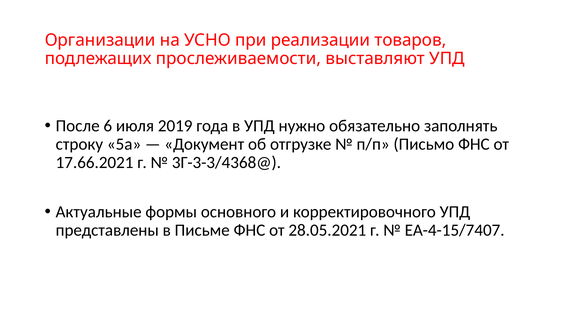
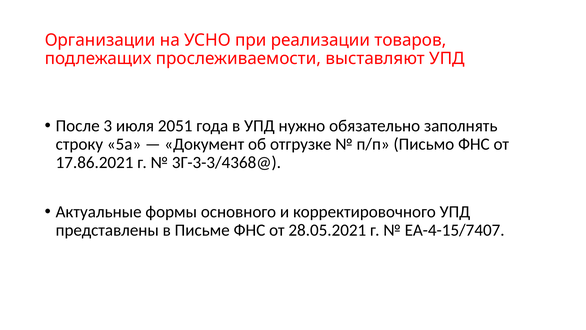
6: 6 -> 3 (108, 126)
2019: 2019 -> 2051 (175, 126)
17.66.2021: 17.66.2021 -> 17.86.2021 (95, 162)
